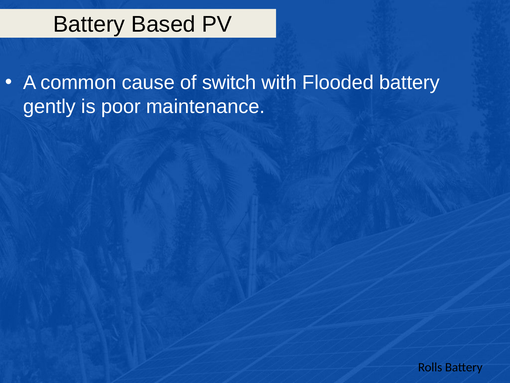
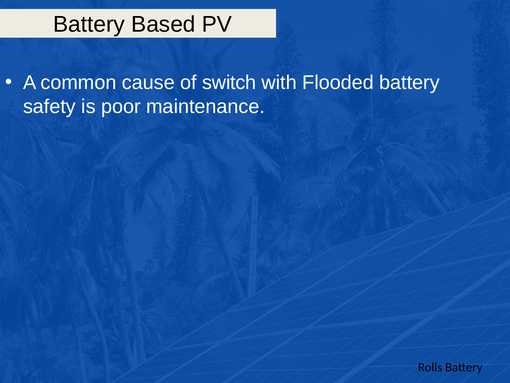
gently: gently -> safety (49, 106)
